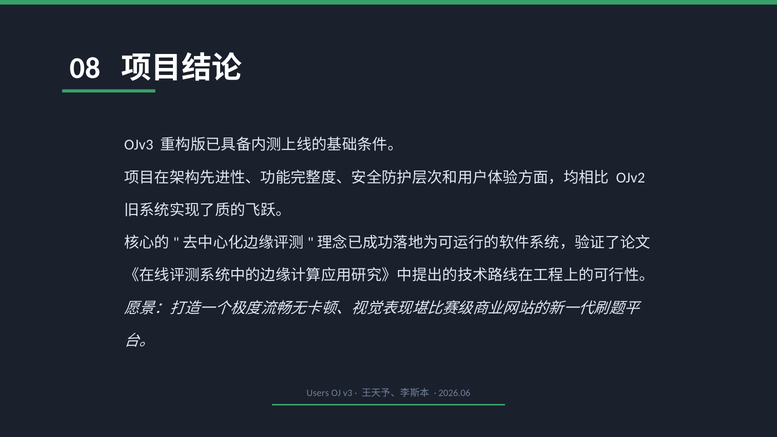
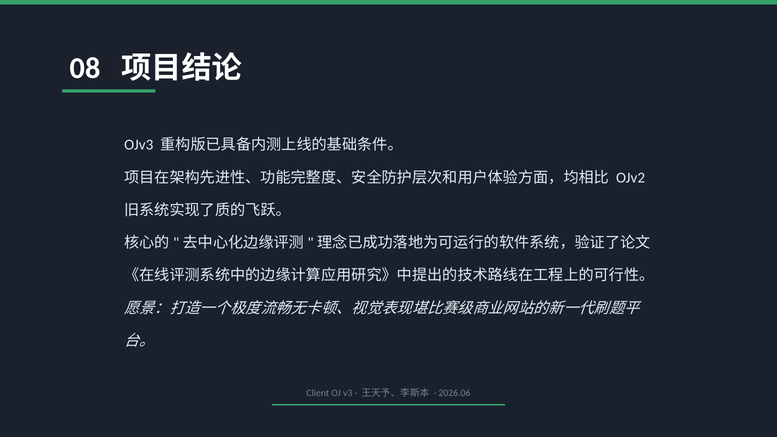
Users: Users -> Client (318, 393)
